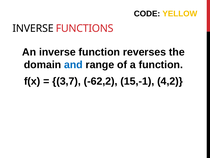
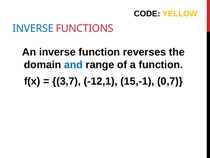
INVERSE colour: black -> blue (33, 28)
-62,2: -62,2 -> -12,1 (101, 81)
4,2: 4,2 -> 0,7 (170, 81)
